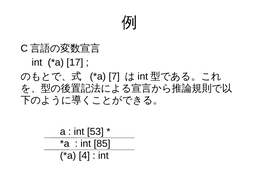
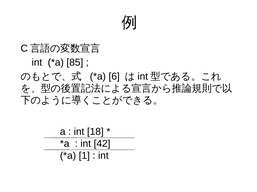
17: 17 -> 85 (75, 63)
7: 7 -> 6 (114, 77)
53: 53 -> 18 (95, 132)
85: 85 -> 42 (102, 144)
4: 4 -> 1 (84, 156)
